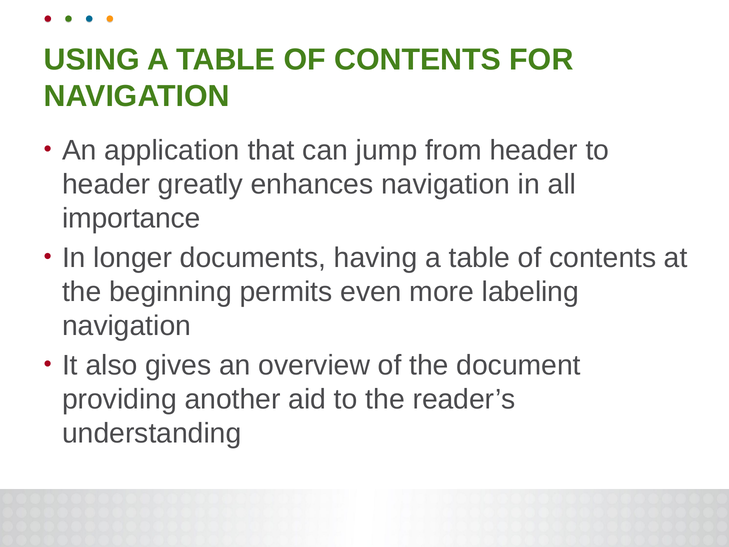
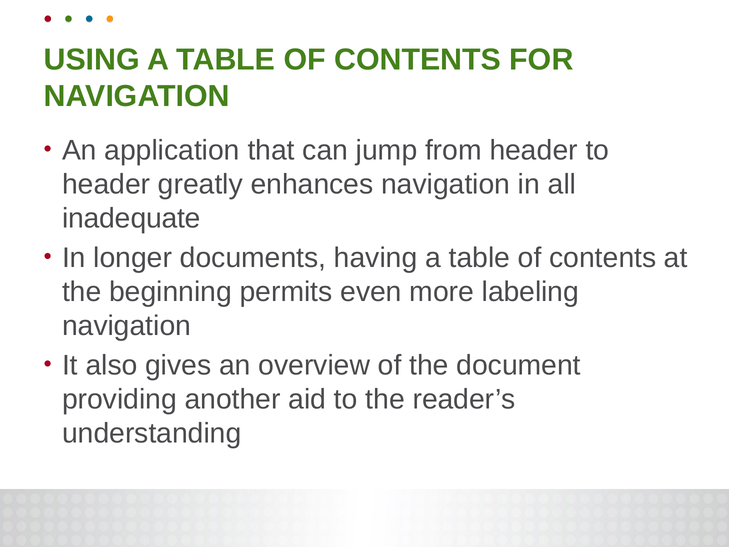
importance: importance -> inadequate (131, 218)
